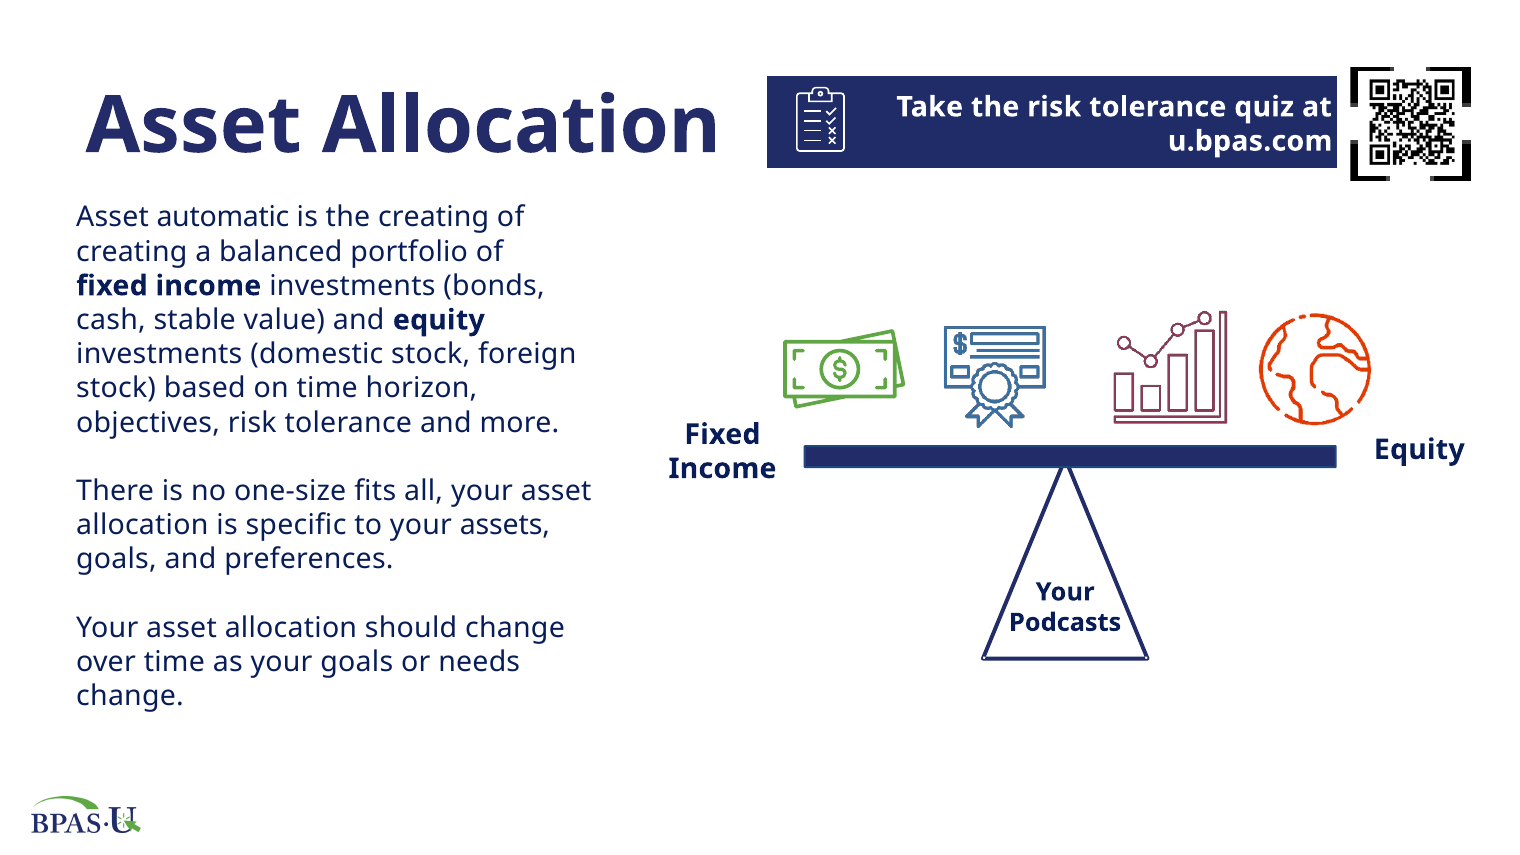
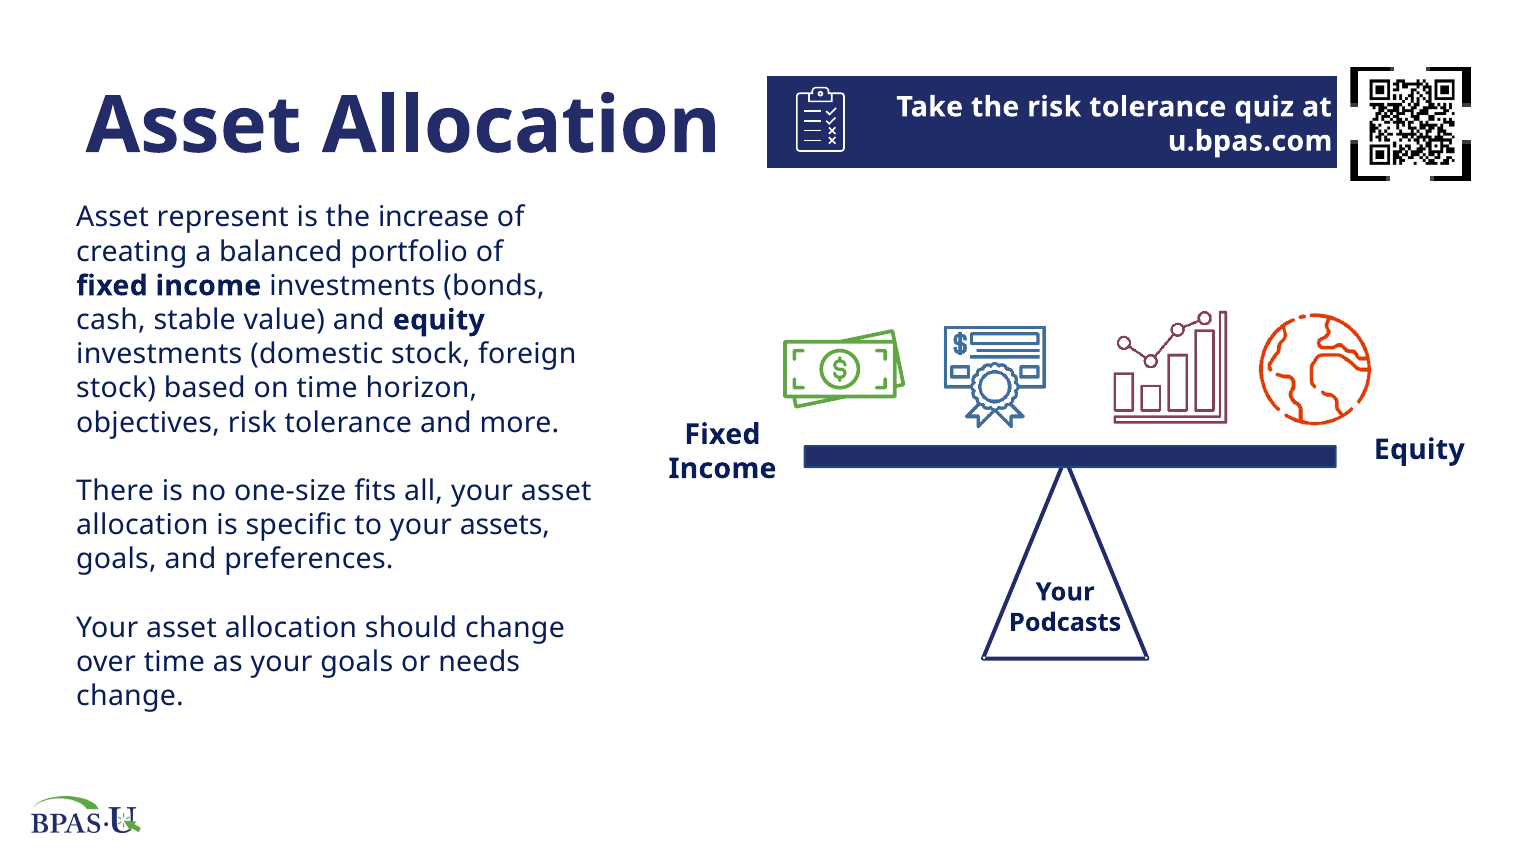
automatic: automatic -> represent (223, 217)
the creating: creating -> increase (434, 217)
